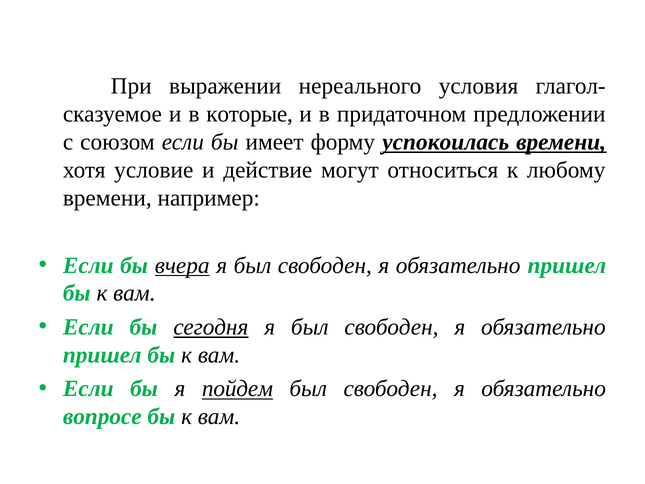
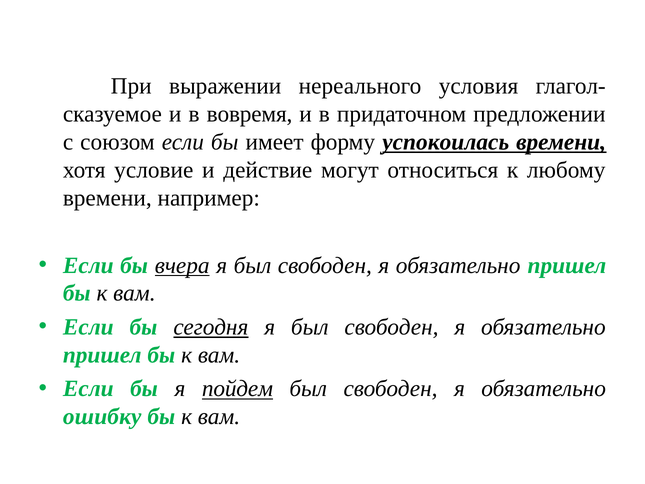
которые: которые -> вовремя (250, 114)
вопросе: вопросе -> ошибку (102, 416)
